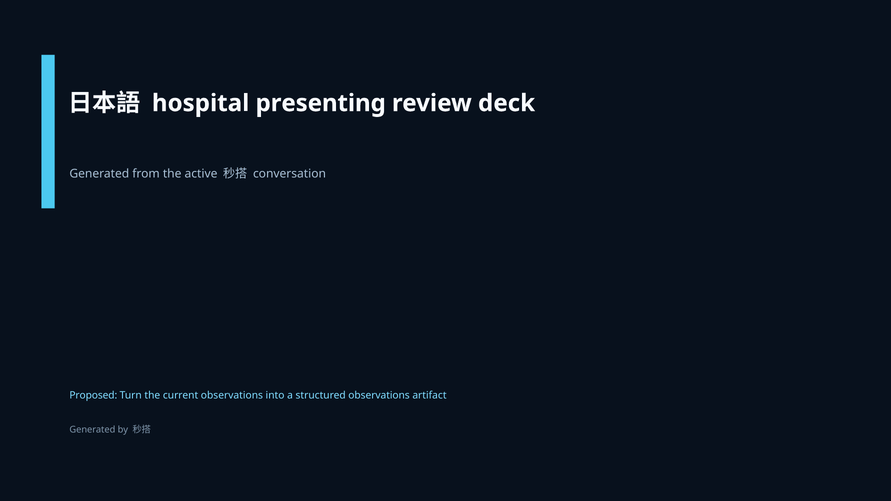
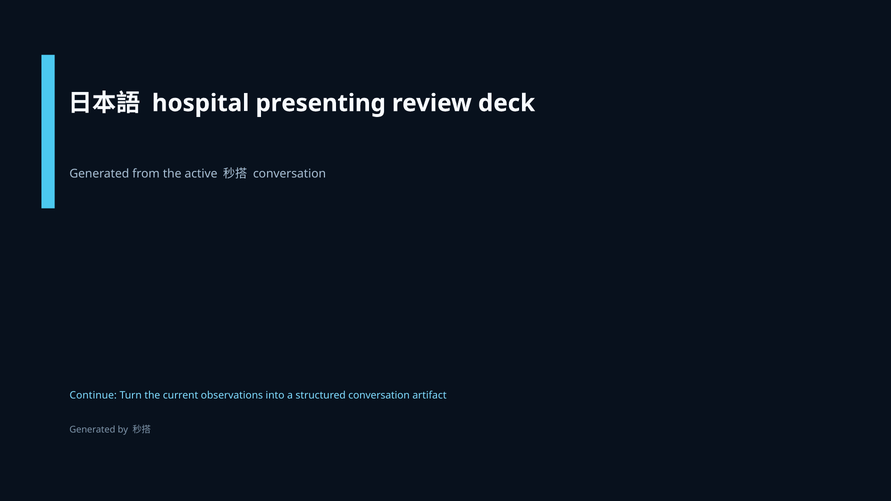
Proposed: Proposed -> Continue (93, 396)
structured observations: observations -> conversation (379, 396)
